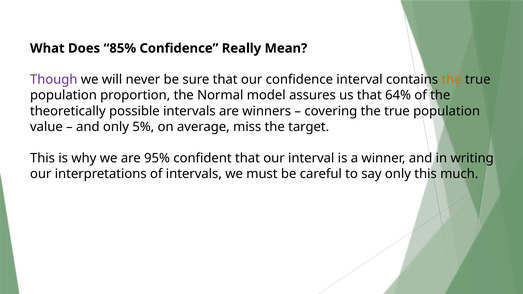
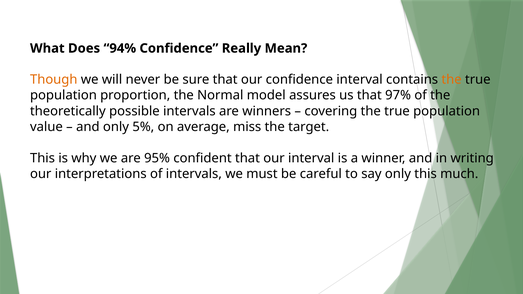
85%: 85% -> 94% (120, 48)
Though colour: purple -> orange (54, 80)
64%: 64% -> 97% (398, 95)
